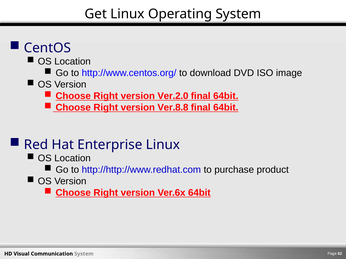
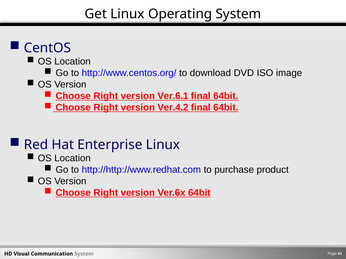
Ver.2.0: Ver.2.0 -> Ver.6.1 (173, 96)
Ver.8.8: Ver.8.8 -> Ver.4.2 (173, 108)
